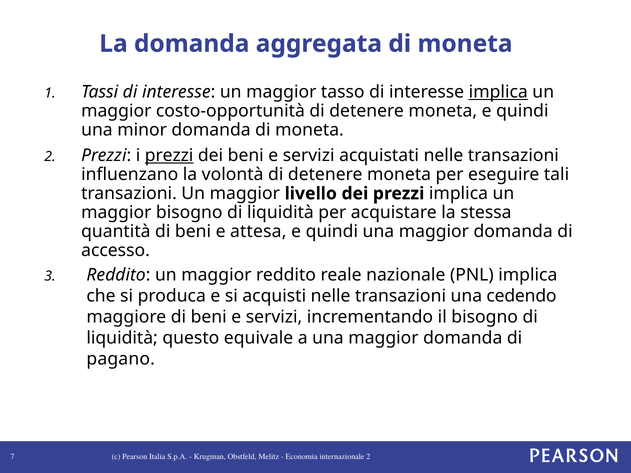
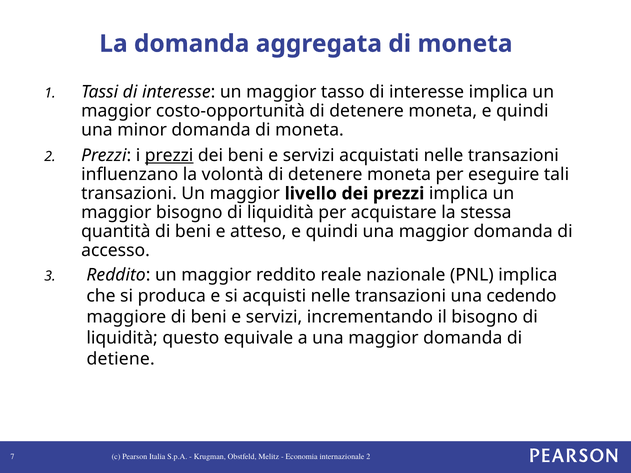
implica underline: present -> none (498, 92)
attesa: attesa -> atteso (258, 231)
pagano: pagano -> detiene (121, 359)
